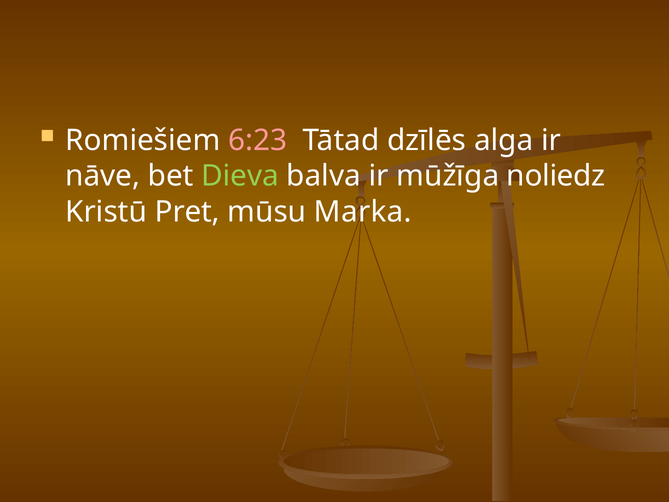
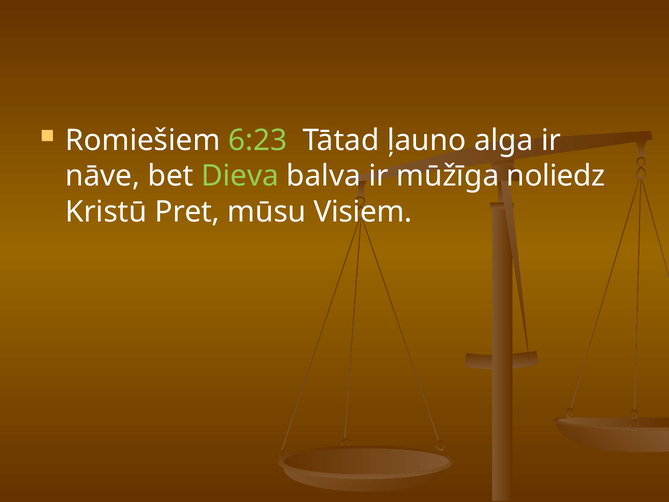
6:23 colour: pink -> light green (258, 140)
dzīlēs: dzīlēs -> ļauno (427, 140)
Marka: Marka -> Visiem (363, 212)
